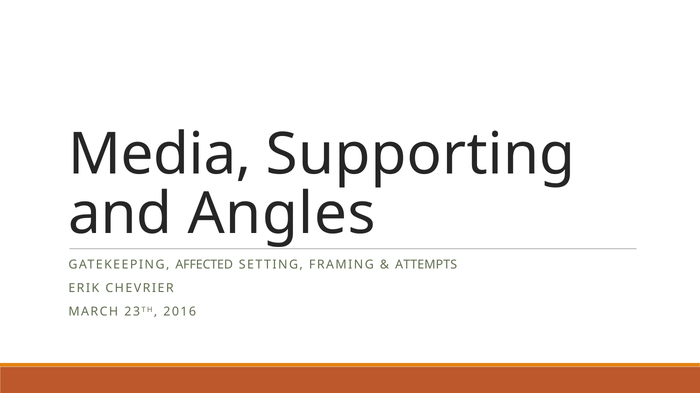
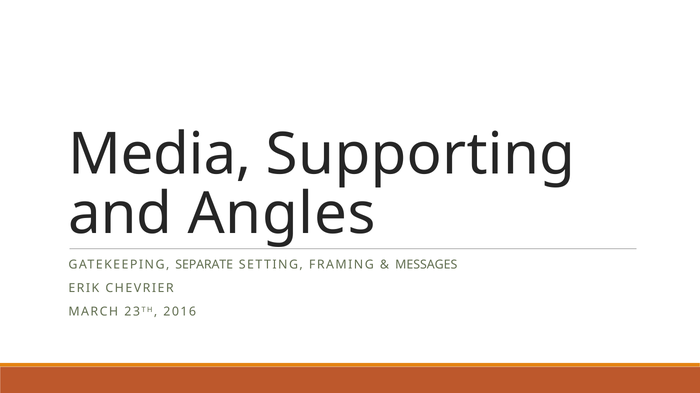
AFFECTED: AFFECTED -> SEPARATE (204, 265)
ATTEMPTS: ATTEMPTS -> MESSAGES (426, 265)
